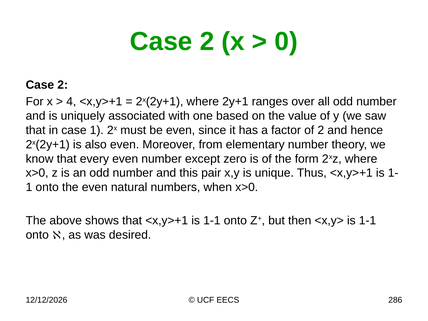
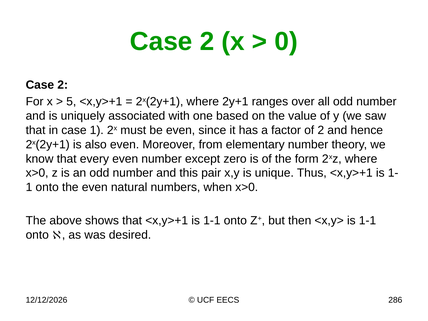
4: 4 -> 5 (71, 102)
